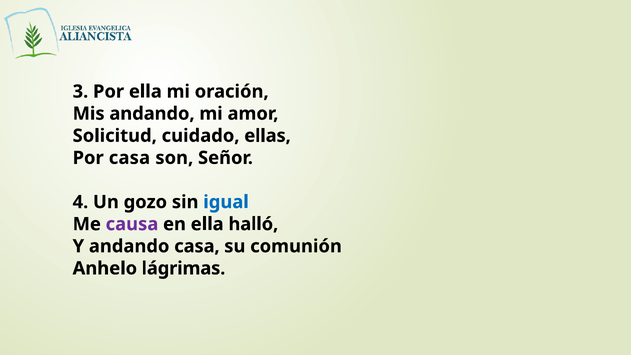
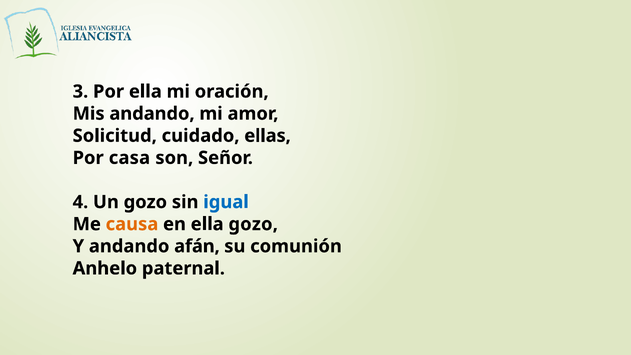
causa colour: purple -> orange (132, 224)
ella halló: halló -> gozo (253, 224)
andando casa: casa -> afán (197, 246)
lágrimas: lágrimas -> paternal (183, 268)
